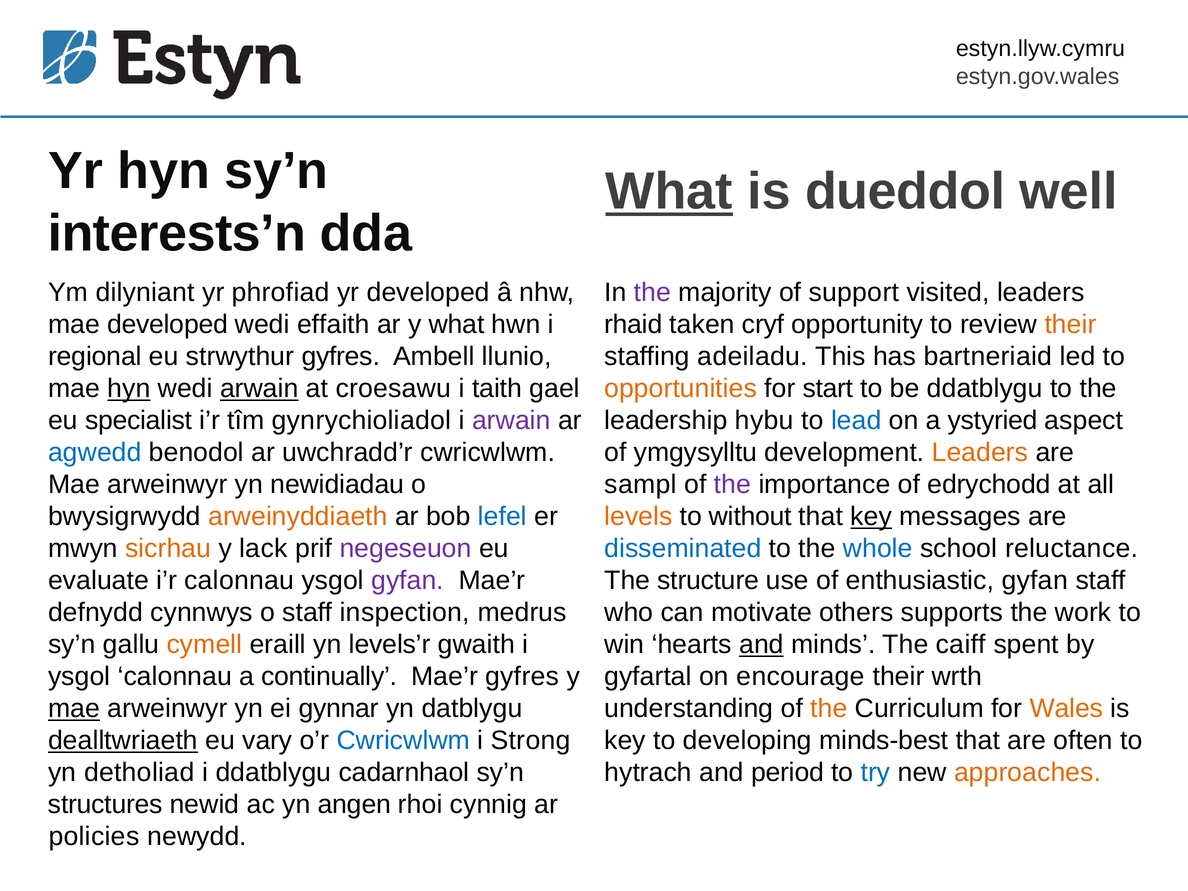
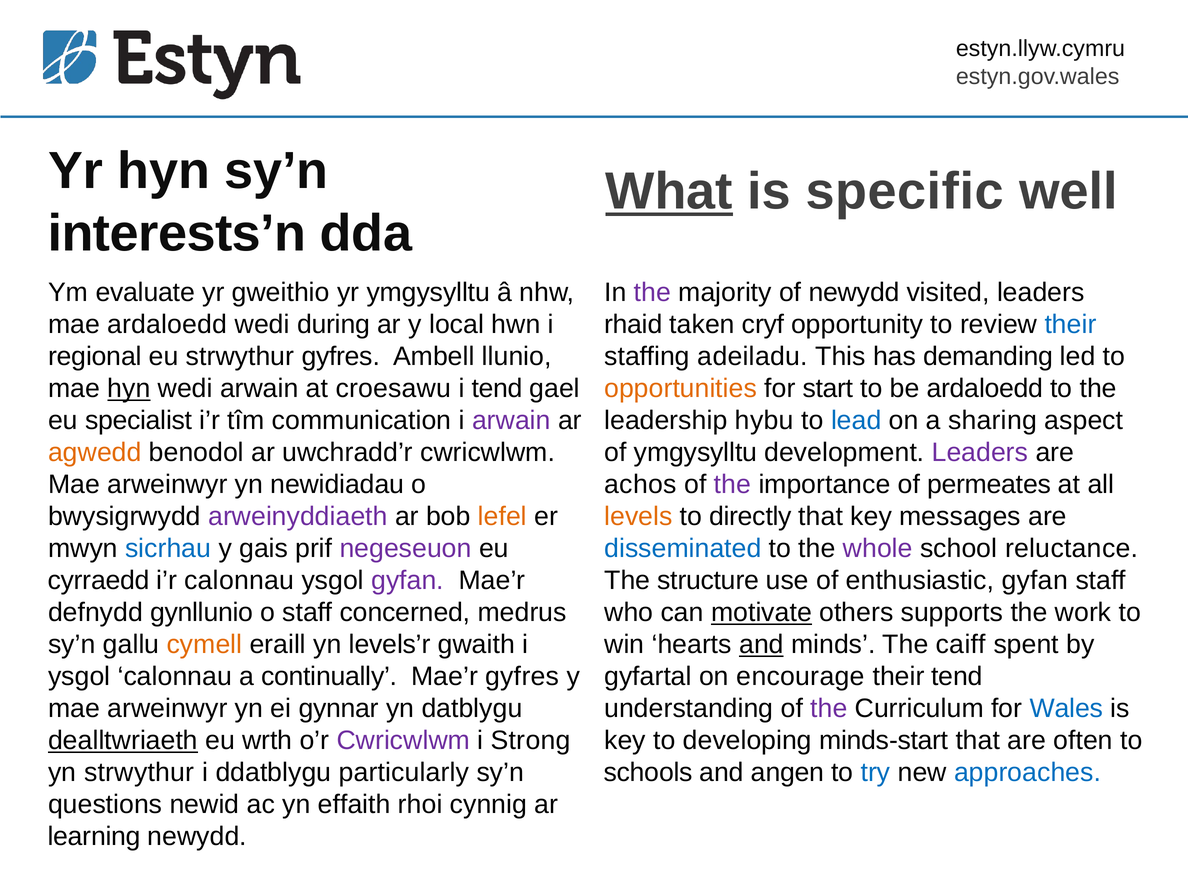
dueddol: dueddol -> specific (905, 192)
dilyniant: dilyniant -> evaluate (145, 293)
phrofiad: phrofiad -> gweithio (281, 293)
yr developed: developed -> ymgysylltu (428, 293)
of support: support -> newydd (854, 293)
mae developed: developed -> ardaloedd (167, 325)
effaith: effaith -> during (334, 325)
y what: what -> local (457, 325)
their colour: orange -> blue (1070, 325)
bartneriaid: bartneriaid -> demanding (988, 357)
arwain underline: present -> none (259, 389)
i taith: taith -> tend (497, 389)
be ddatblygu: ddatblygu -> ardaloedd (985, 389)
gynrychioliadol: gynrychioliadol -> communication (362, 421)
ystyried: ystyried -> sharing (993, 421)
agwedd colour: blue -> orange (95, 453)
Leaders colour: orange -> purple (980, 453)
sampl: sampl -> achos (641, 485)
edrychodd: edrychodd -> permeates (989, 485)
arweinyddiaeth colour: orange -> purple (298, 517)
lefel colour: blue -> orange (502, 517)
without: without -> directly (750, 517)
key underline: present -> none (871, 517)
sicrhau colour: orange -> blue (168, 549)
lack: lack -> gais (264, 549)
whole colour: blue -> purple (878, 549)
evaluate: evaluate -> cyrraedd (99, 581)
cynnwys: cynnwys -> gynllunio (202, 613)
inspection: inspection -> concerned (405, 613)
motivate underline: none -> present (761, 613)
their wrth: wrth -> tend (957, 677)
mae underline: present -> none (74, 709)
the colour: orange -> purple (829, 709)
Wales colour: orange -> blue (1066, 709)
vary: vary -> wrth (267, 741)
Cwricwlwm colour: blue -> purple (403, 741)
minds-best: minds-best -> minds-start (884, 741)
yn detholiad: detholiad -> strwythur (139, 773)
cadarnhaol: cadarnhaol -> particularly (404, 773)
hytrach: hytrach -> schools (648, 773)
period: period -> angen (788, 773)
approaches colour: orange -> blue (1028, 773)
structures: structures -> questions (105, 805)
angen: angen -> effaith (354, 805)
policies: policies -> learning (94, 837)
